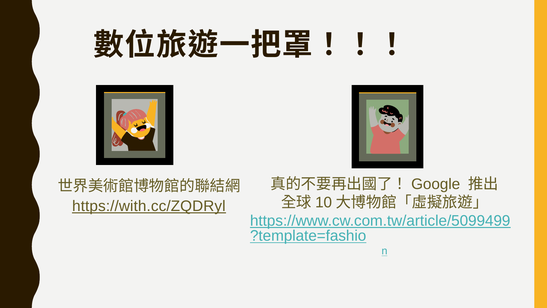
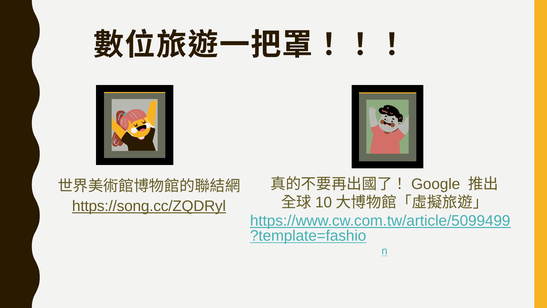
https://with.cc/ZQDRyl: https://with.cc/ZQDRyl -> https://song.cc/ZQDRyl (149, 206)
